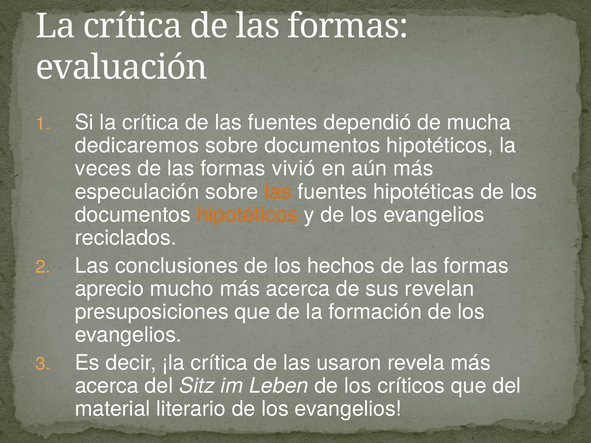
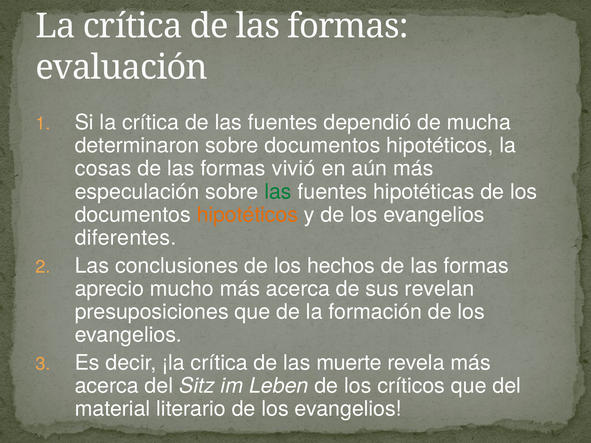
dedicaremos: dedicaremos -> determinaron (137, 146)
veces: veces -> cosas (103, 169)
las colour: orange -> green (278, 192)
reciclados: reciclados -> diferentes (126, 238)
usaron: usaron -> muerte (349, 363)
